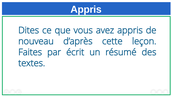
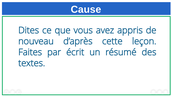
Appris: Appris -> Cause (86, 10)
